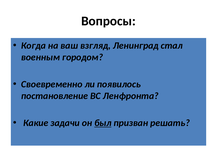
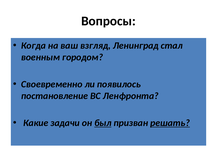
решать underline: none -> present (170, 123)
